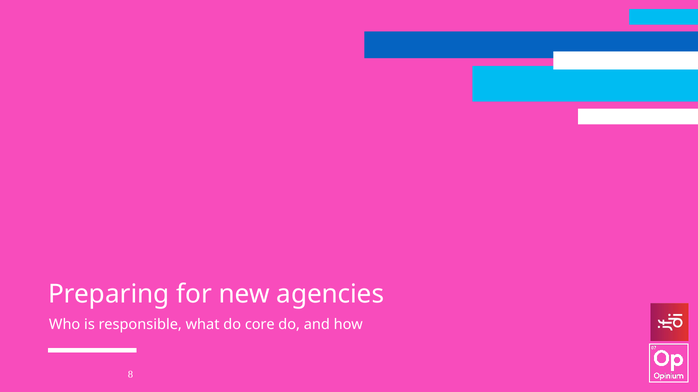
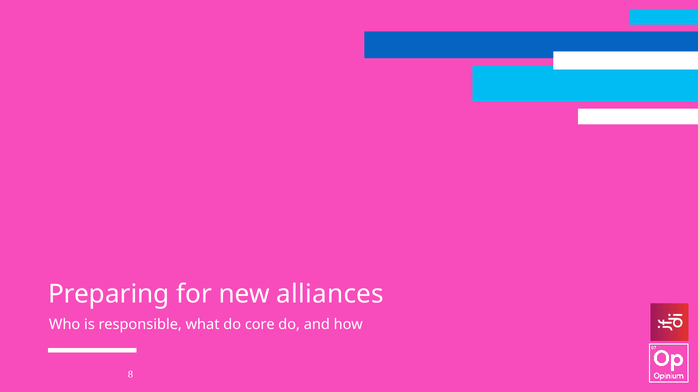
agencies: agencies -> alliances (330, 295)
